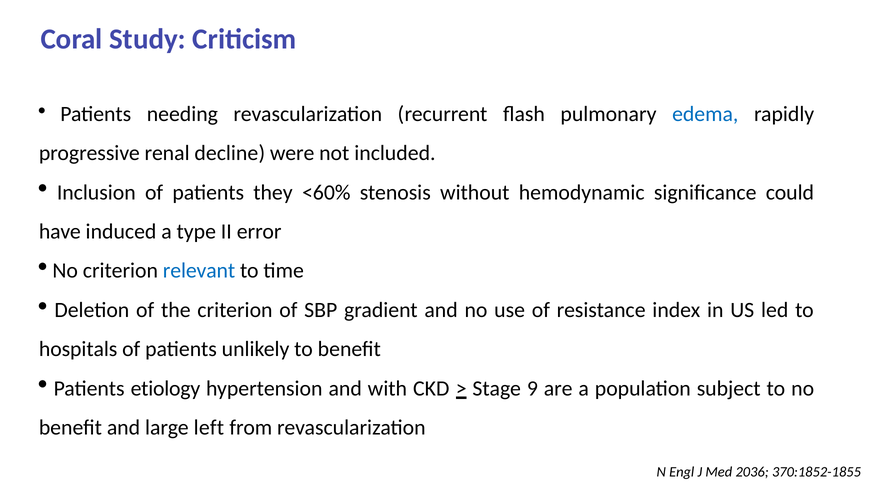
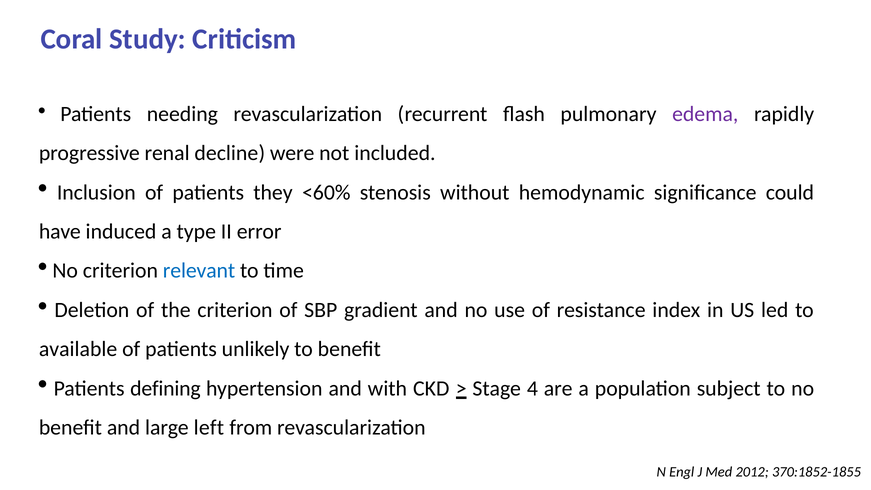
edema colour: blue -> purple (705, 114)
hospitals: hospitals -> available (78, 349)
etiology: etiology -> defining (165, 388)
9: 9 -> 4 (532, 388)
2036: 2036 -> 2012 (752, 472)
